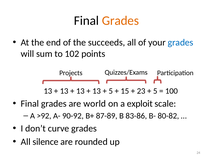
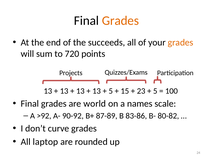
grades colour: blue -> orange (181, 42)
102: 102 -> 720 (72, 54)
exploit: exploit -> names (140, 103)
silence: silence -> laptop (45, 142)
